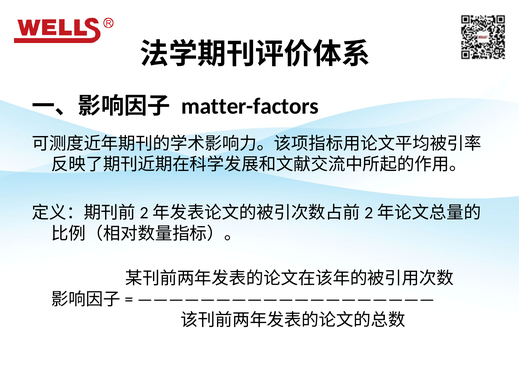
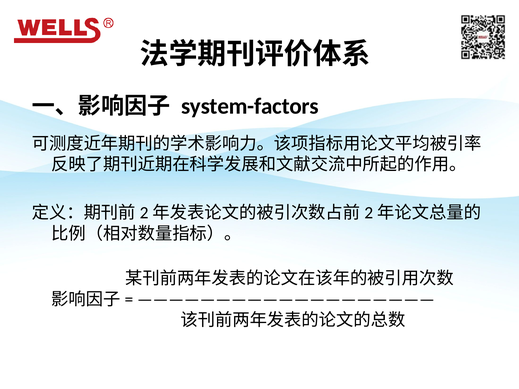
matter-factors: matter-factors -> system-factors (250, 106)
